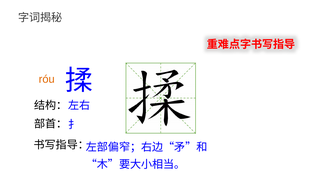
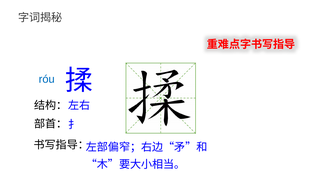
róu colour: orange -> blue (47, 79)
